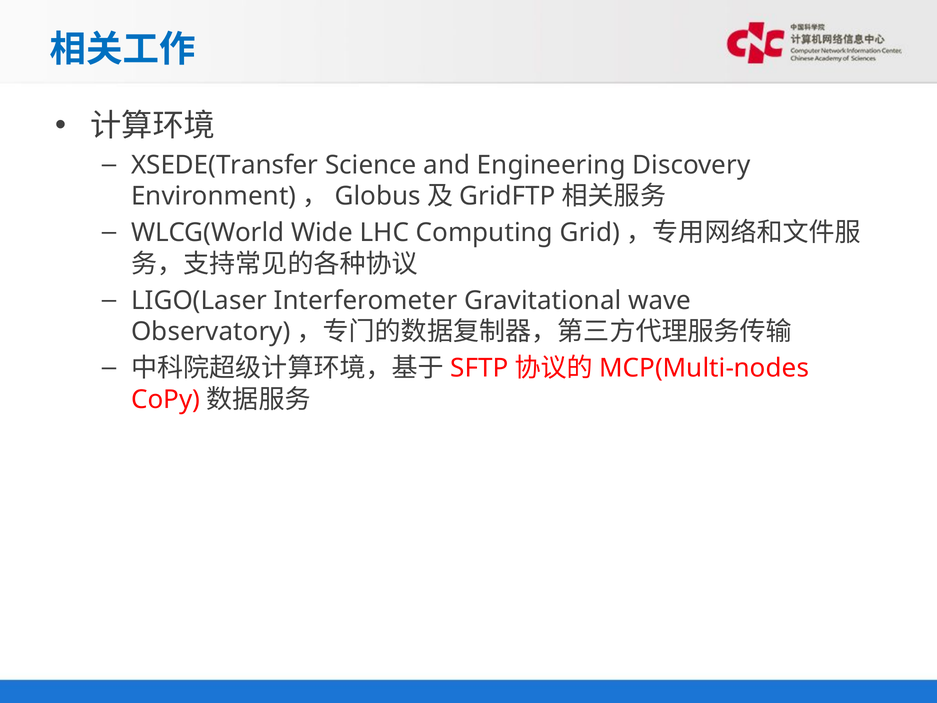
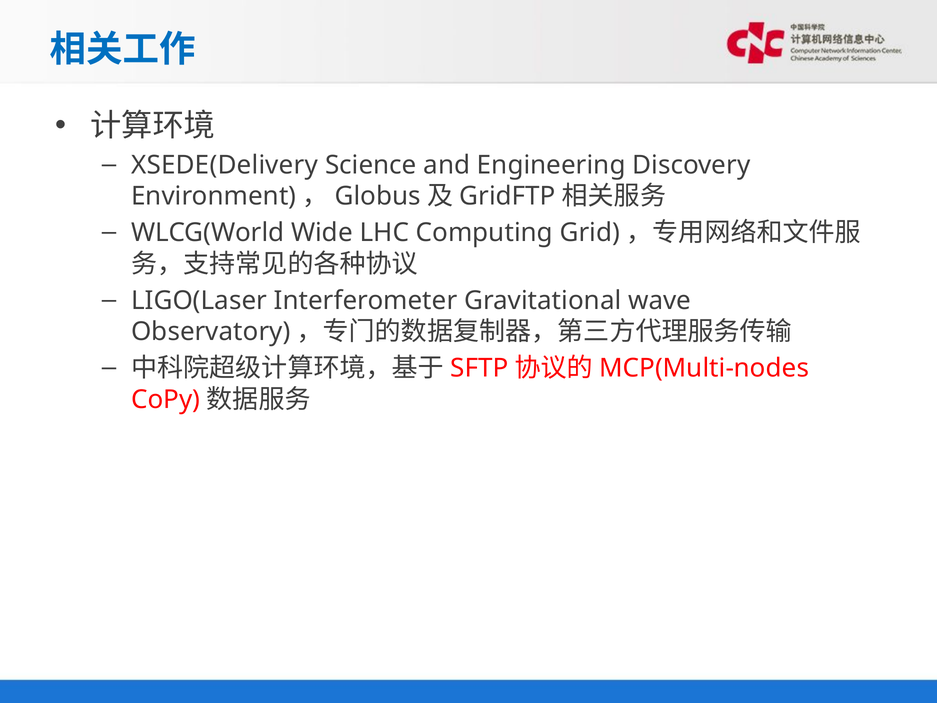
XSEDE(Transfer: XSEDE(Transfer -> XSEDE(Delivery (225, 165)
